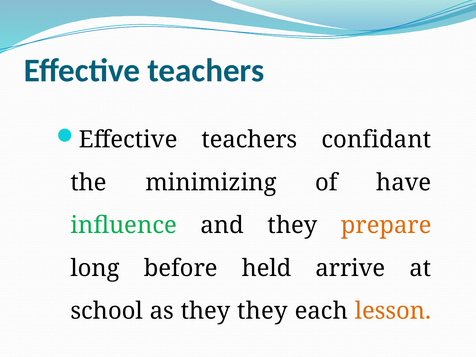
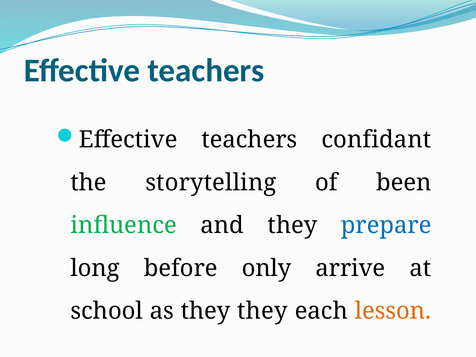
minimizing: minimizing -> storytelling (211, 183)
have: have -> been (404, 183)
prepare colour: orange -> blue (386, 225)
held: held -> only (267, 268)
